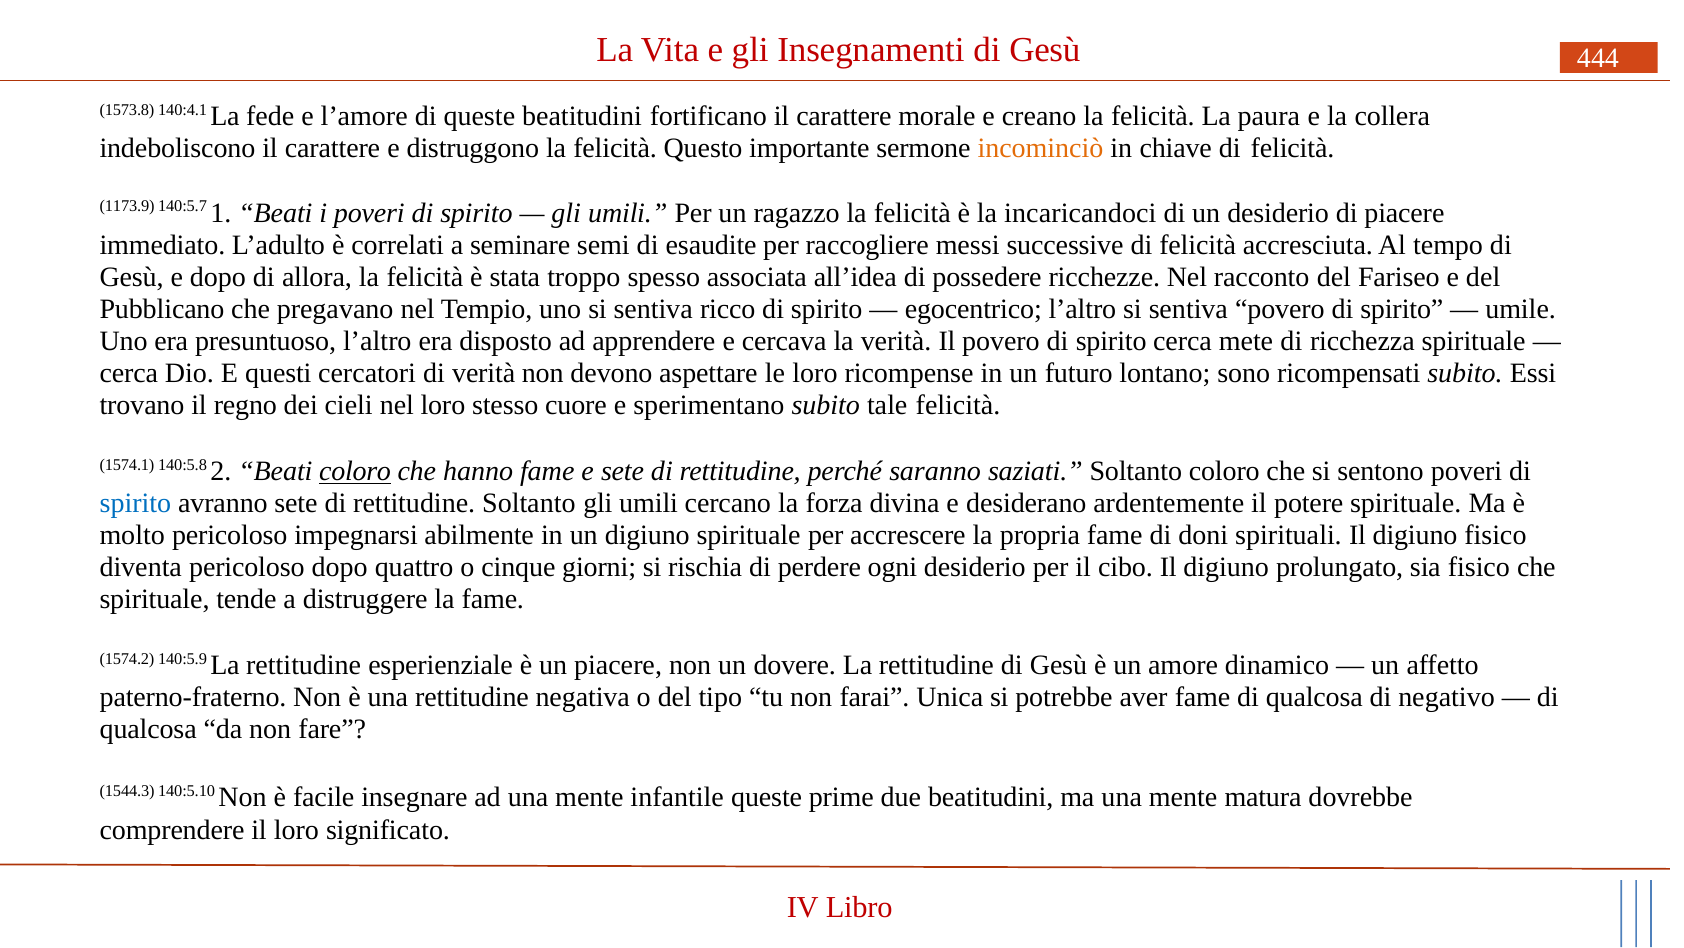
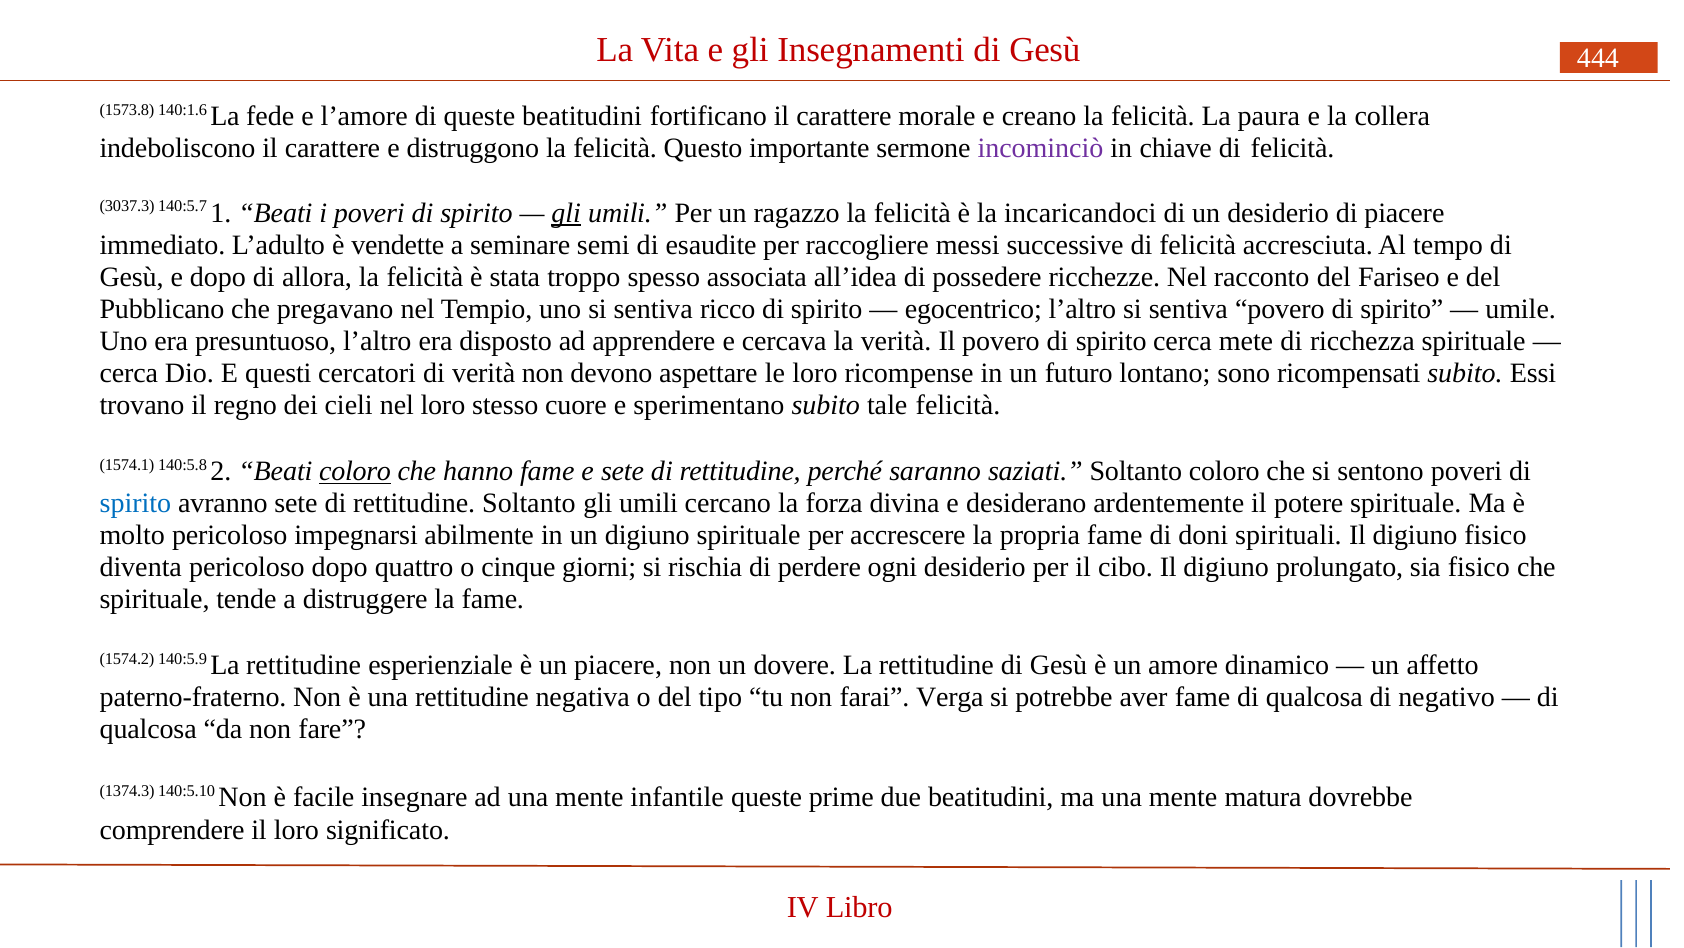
140:4.1: 140:4.1 -> 140:1.6 (183, 110)
incominciò colour: orange -> purple (1040, 149)
1173.9: 1173.9 -> 3037.3 (127, 207)
gli underline: none -> present (566, 213)
correlati: correlati -> vendette (398, 245)
Unica: Unica -> Verga (950, 698)
1544.3: 1544.3 -> 1374.3 (127, 791)
